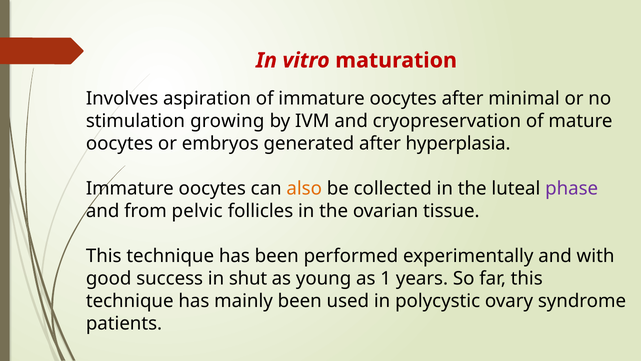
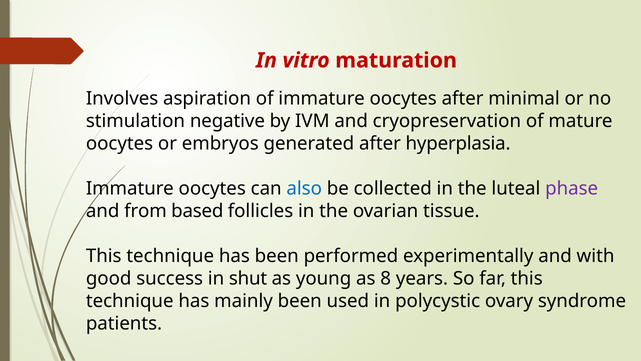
growing: growing -> negative (227, 121)
also colour: orange -> blue (304, 188)
pelvic: pelvic -> based (197, 211)
1: 1 -> 8 (386, 278)
